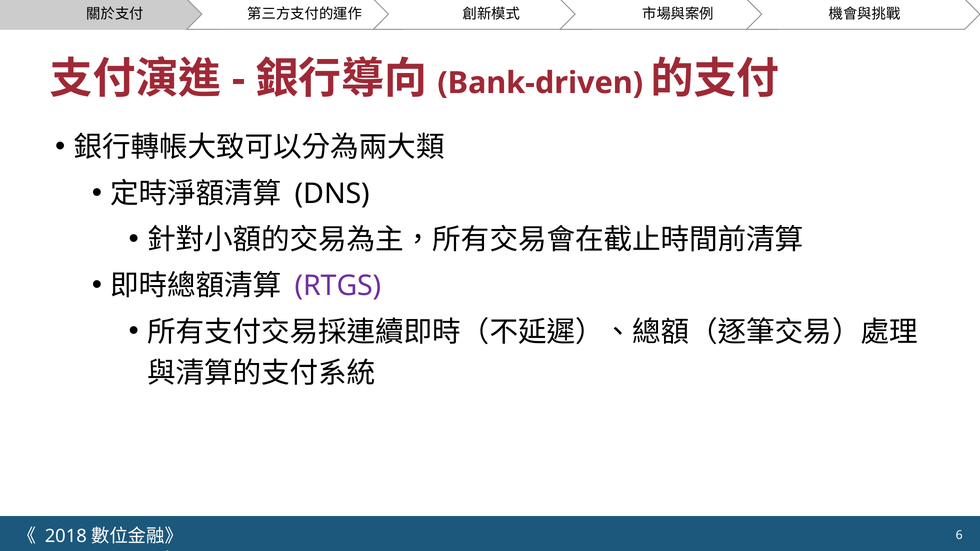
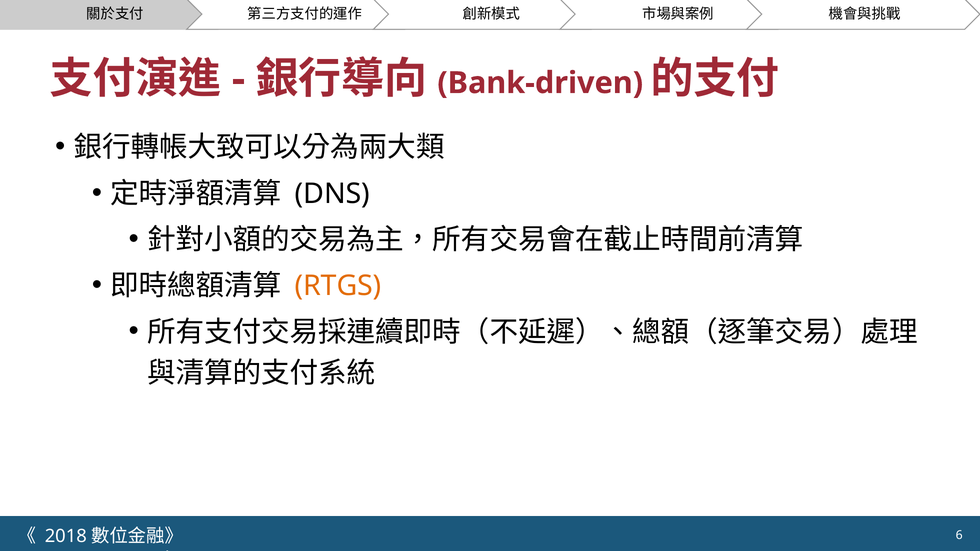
RTGS colour: purple -> orange (338, 286)
